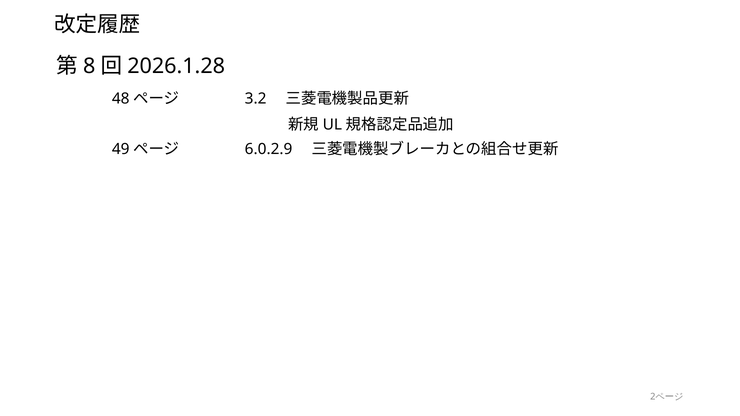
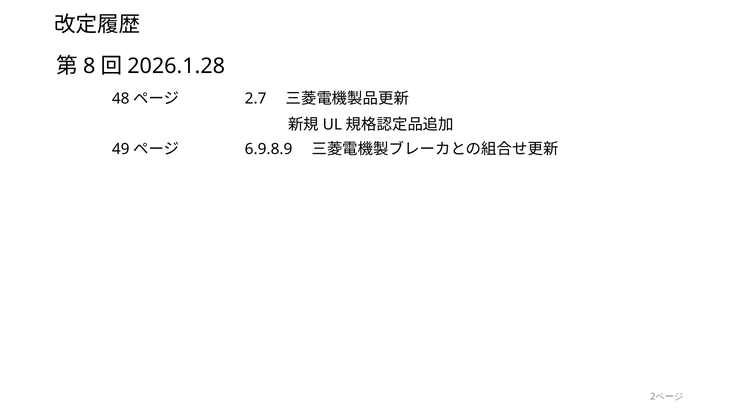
3.2: 3.2 -> 2.7 (256, 99)
6.0.2.9: 6.0.2.9 -> 6.9.8.9 (269, 149)
